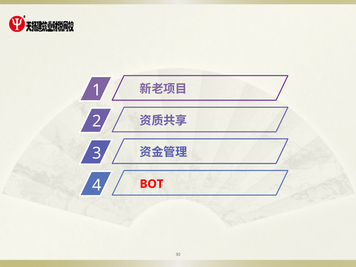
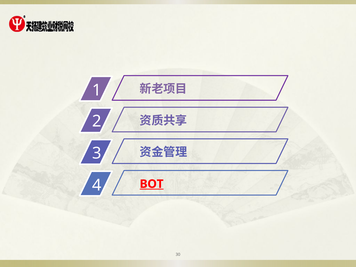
BOT underline: none -> present (152, 184)
